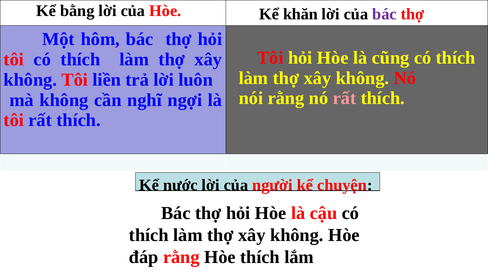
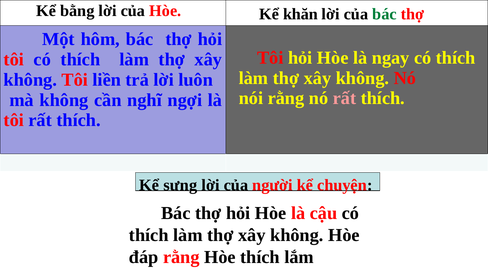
bác colour: purple -> green (385, 14)
cũng: cũng -> ngay (391, 58)
nước: nước -> sưng (180, 185)
